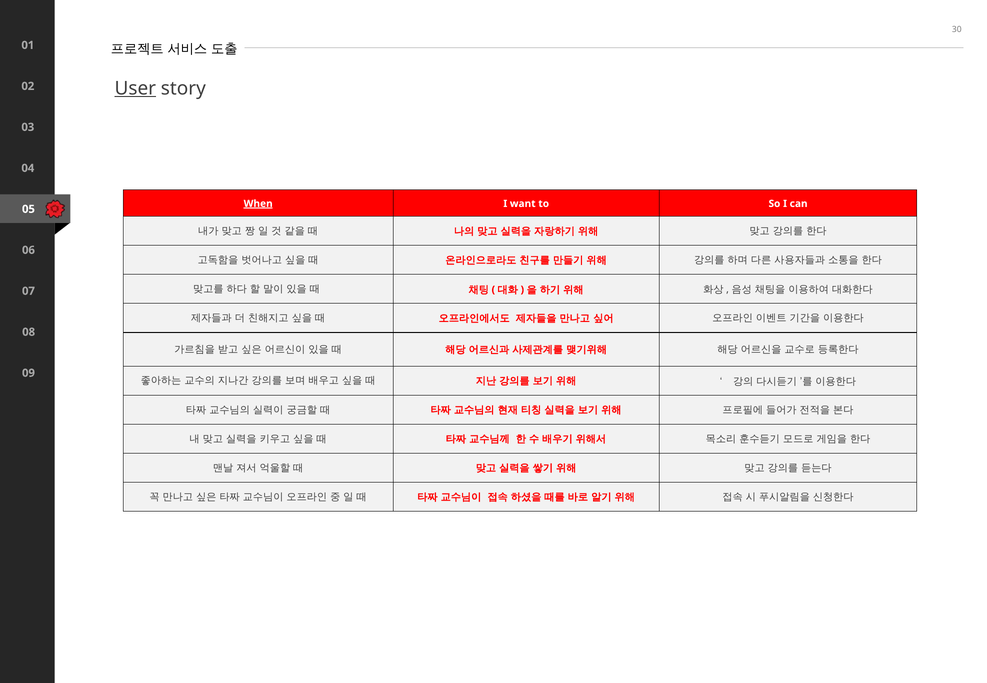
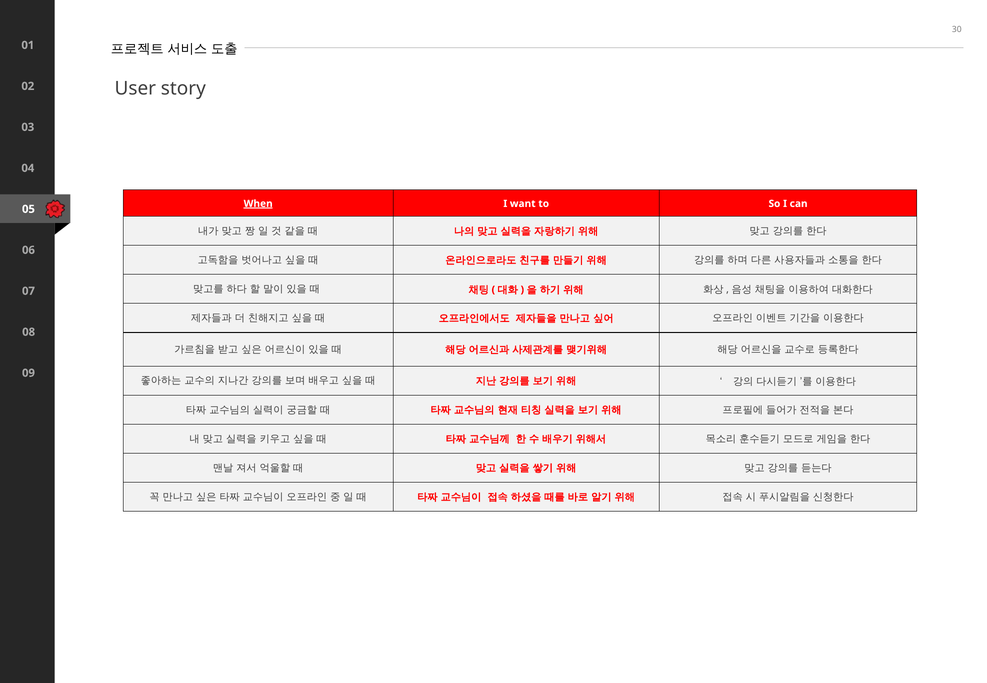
User underline: present -> none (135, 88)
